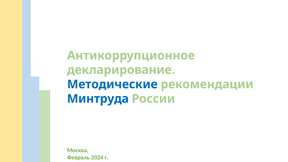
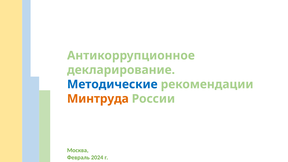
Минтруда colour: blue -> orange (98, 99)
